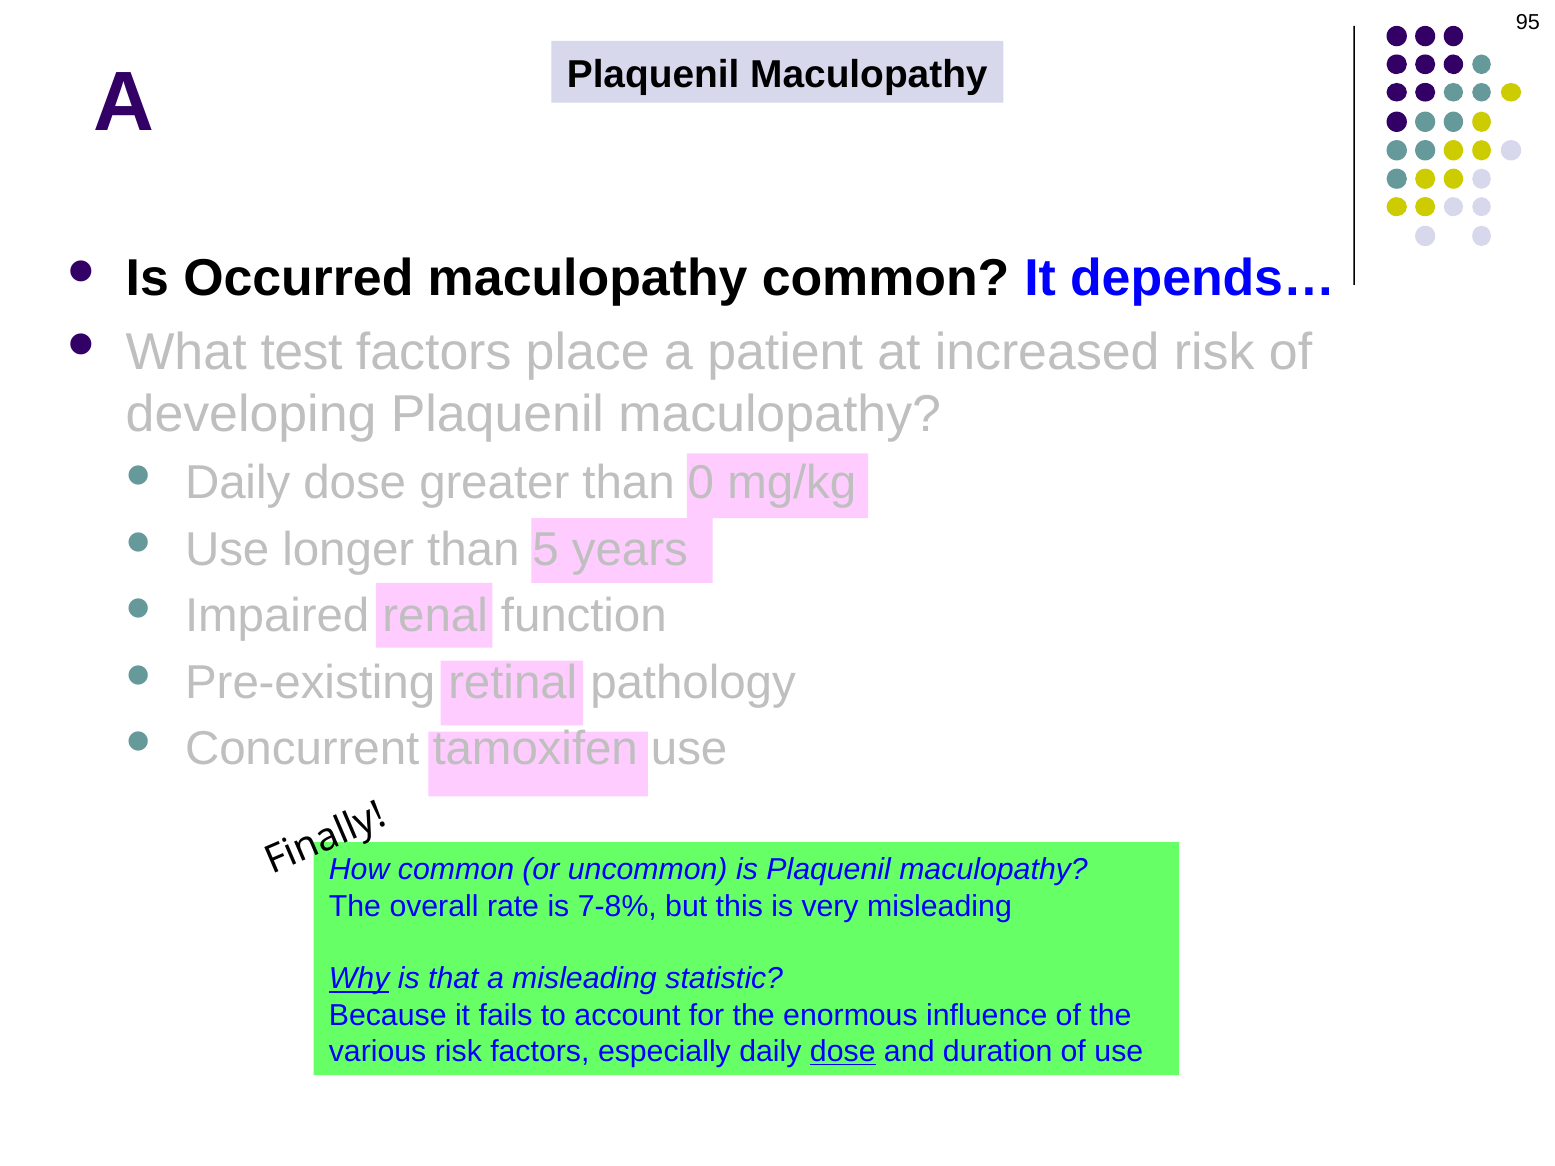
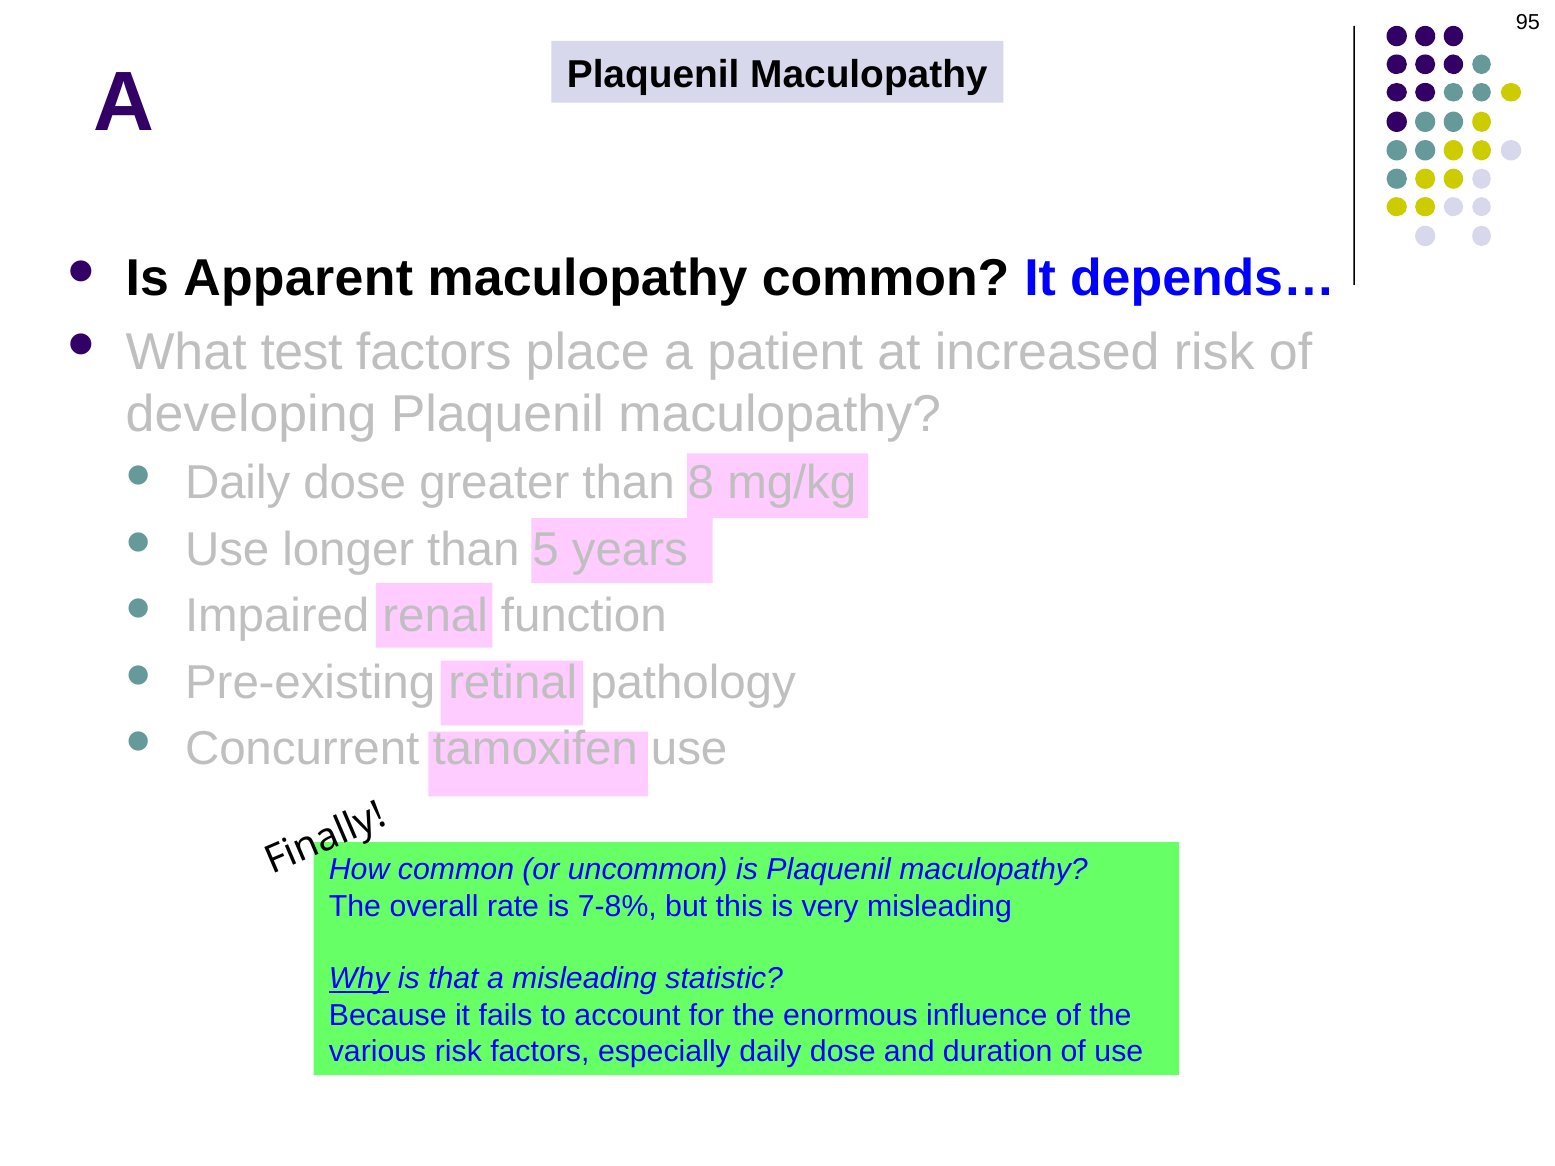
Occurred: Occurred -> Apparent (298, 278)
0: 0 -> 8 (701, 483)
dose underline: present -> none (843, 1052)
